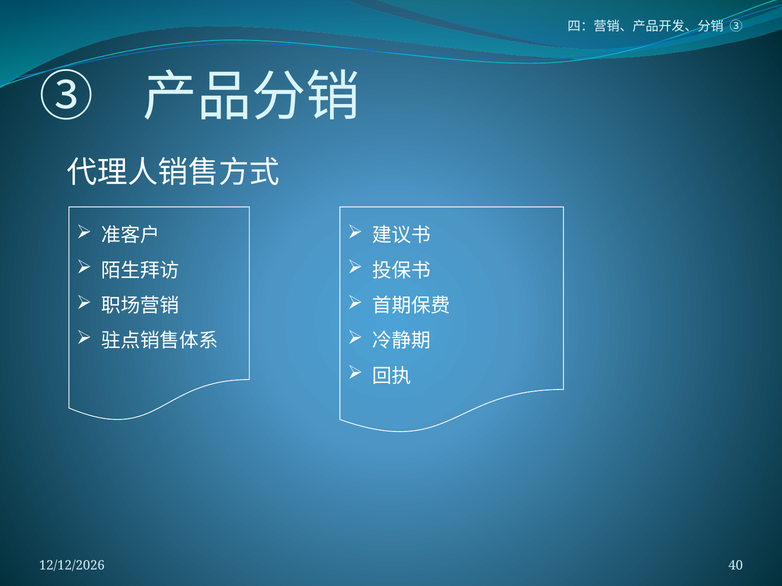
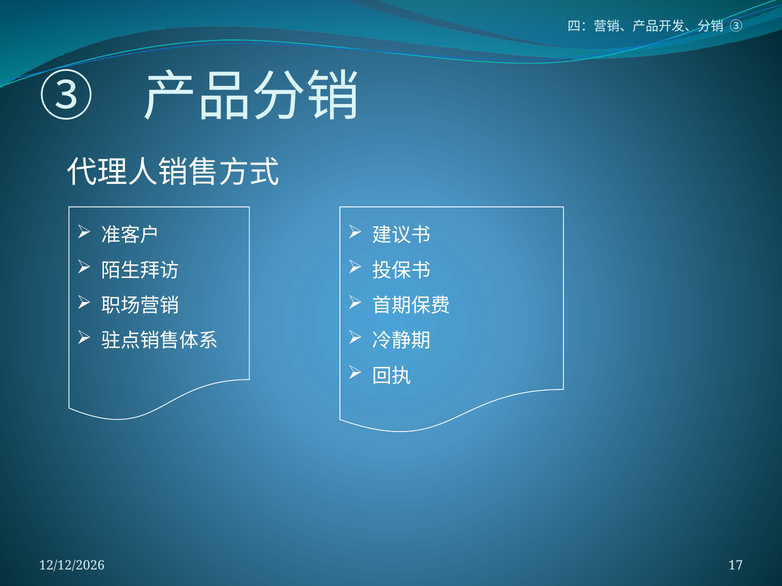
40: 40 -> 17 (736, 566)
